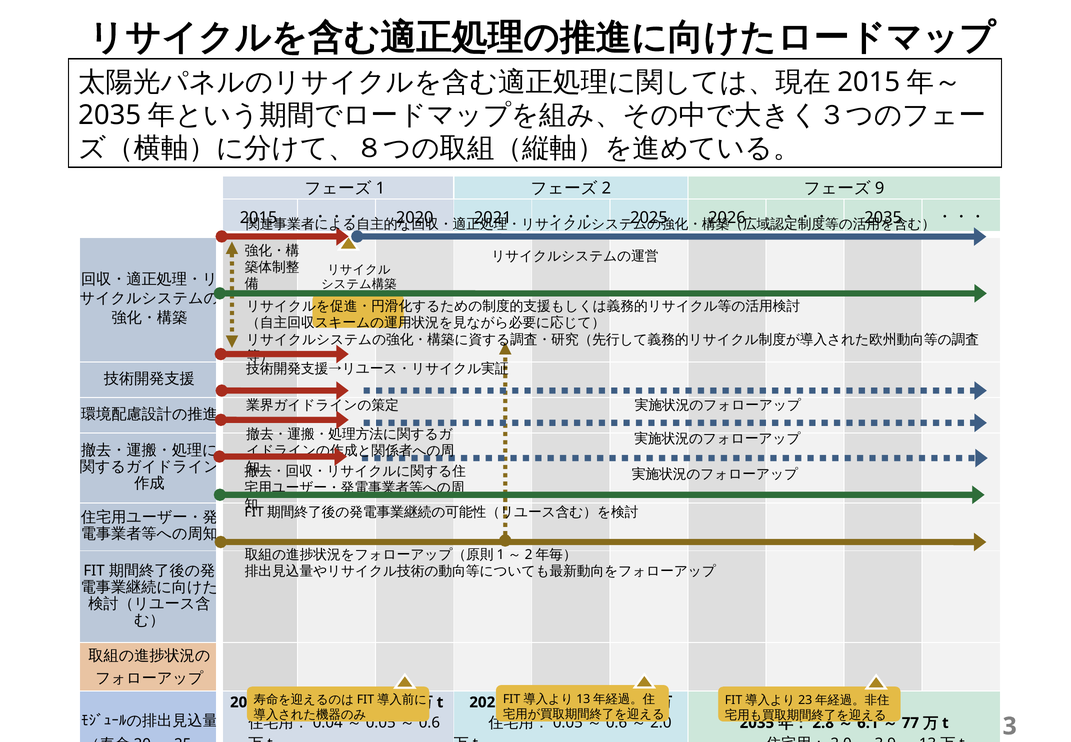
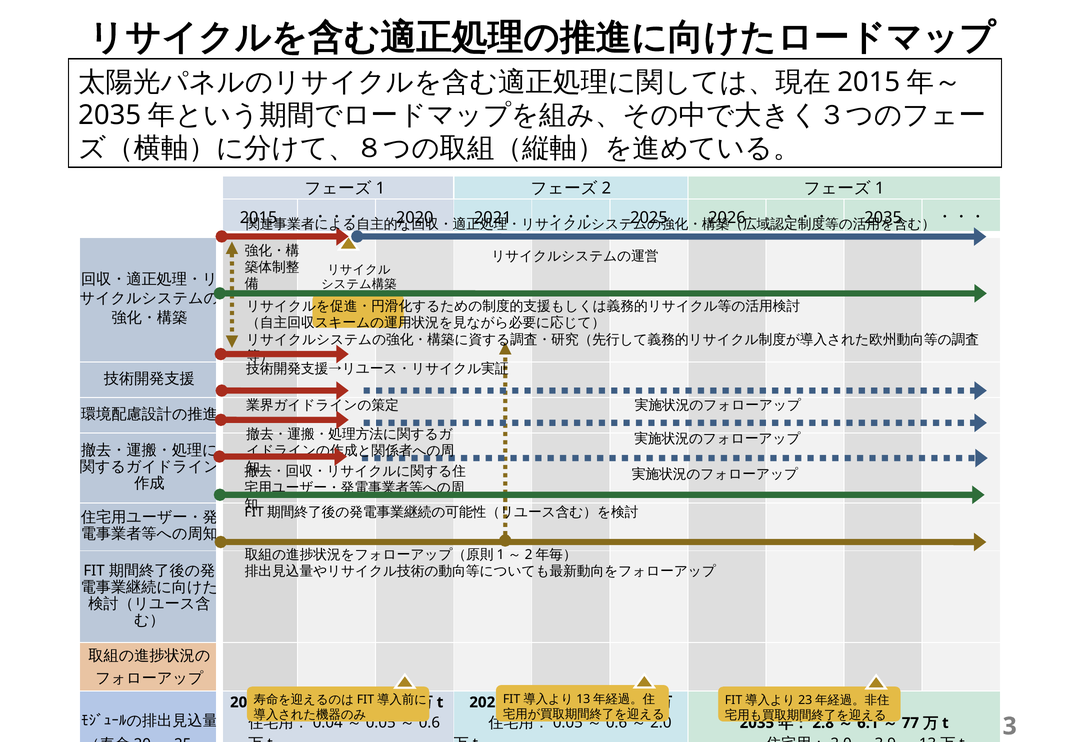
9: 9 -> 1 (880, 188)
